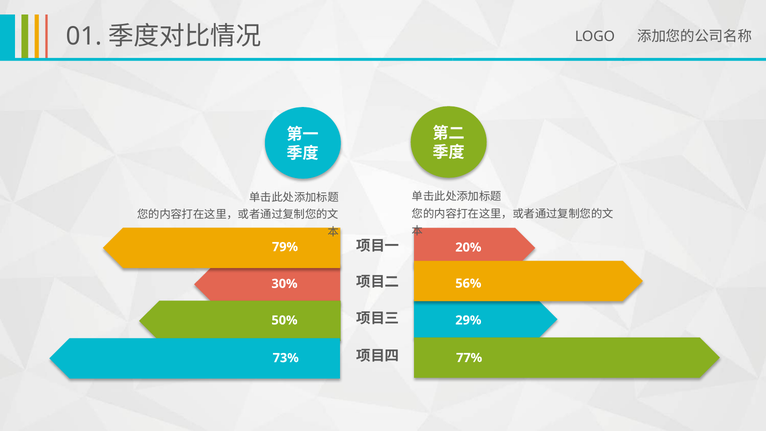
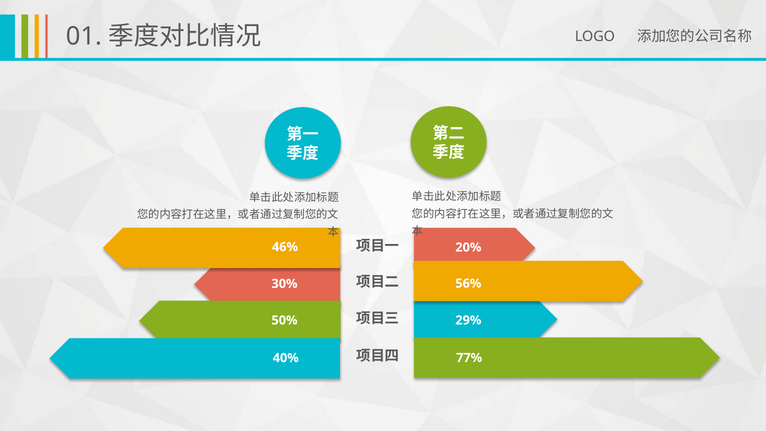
79%: 79% -> 46% (285, 247)
73%: 73% -> 40% (286, 358)
